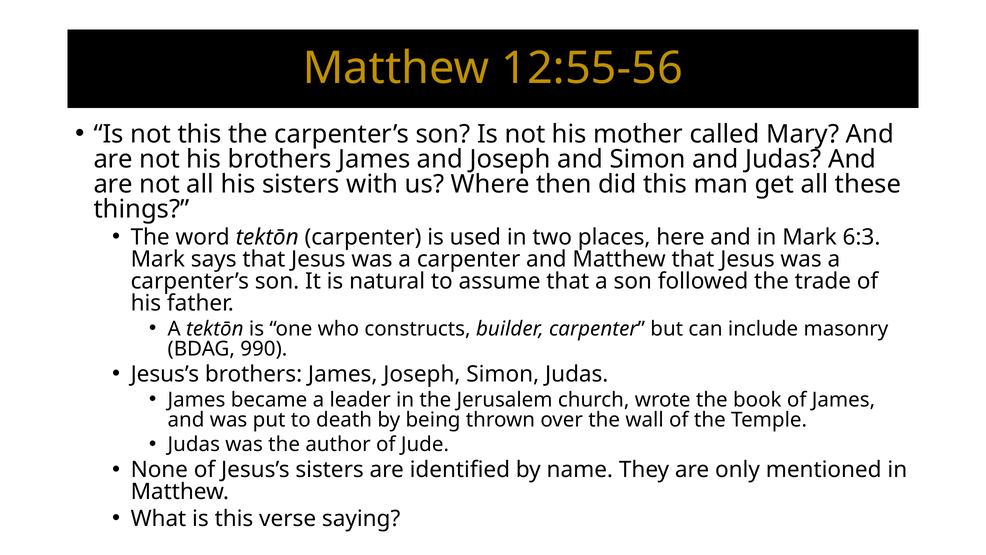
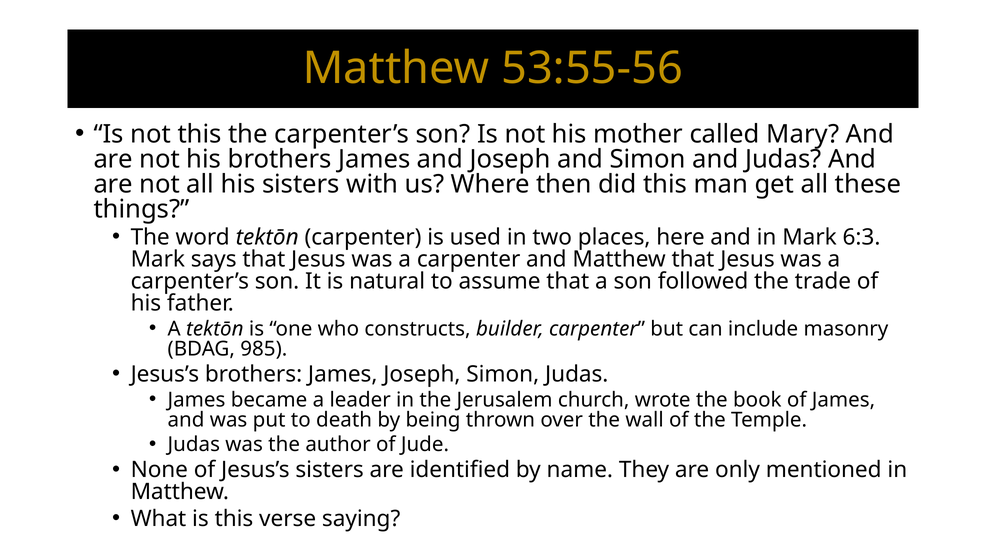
12:55-56: 12:55-56 -> 53:55-56 (592, 68)
990: 990 -> 985 (264, 349)
